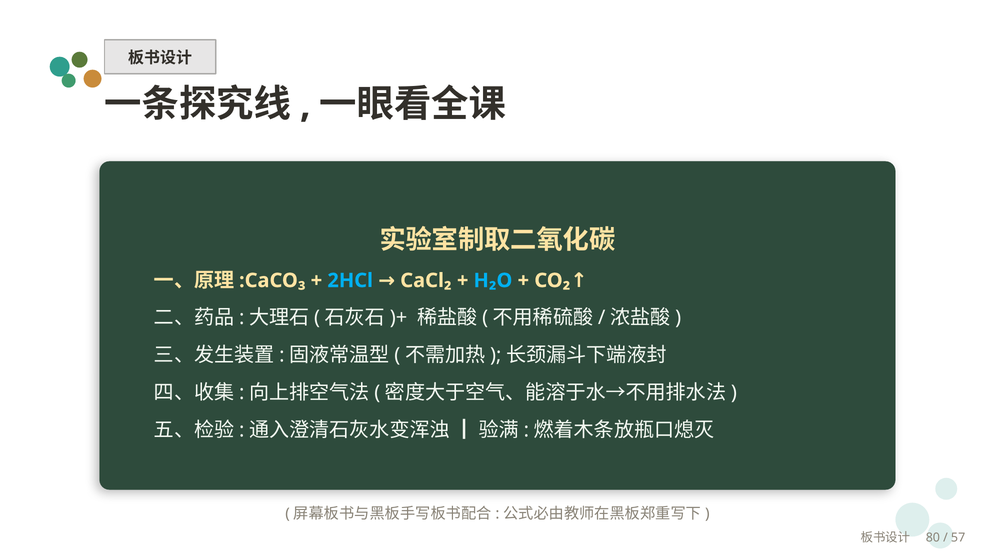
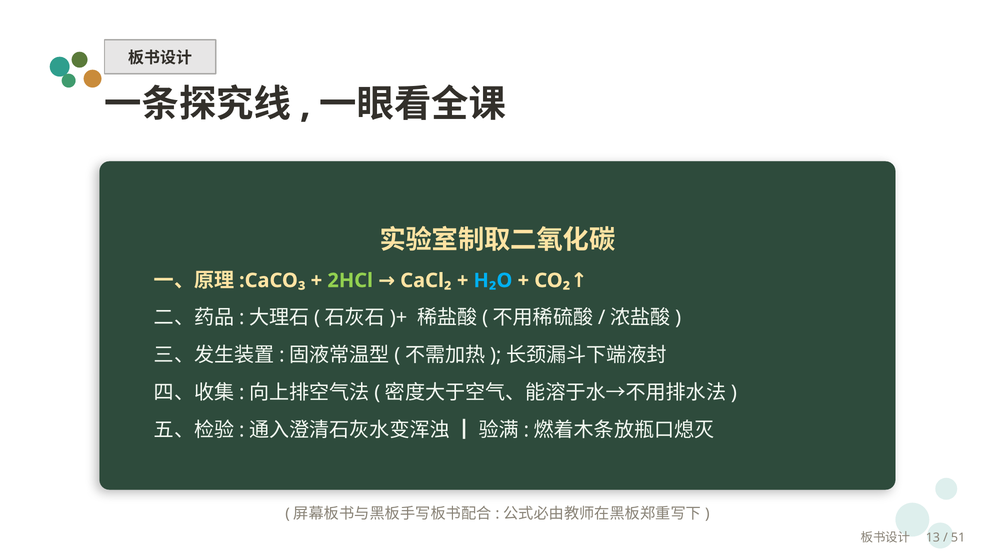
2HCl colour: light blue -> light green (350, 280)
80: 80 -> 13 (933, 537)
57: 57 -> 51 (958, 537)
